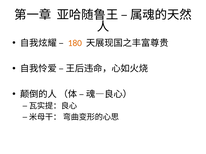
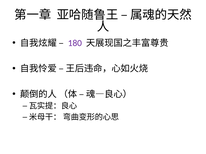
180 colour: orange -> purple (75, 43)
